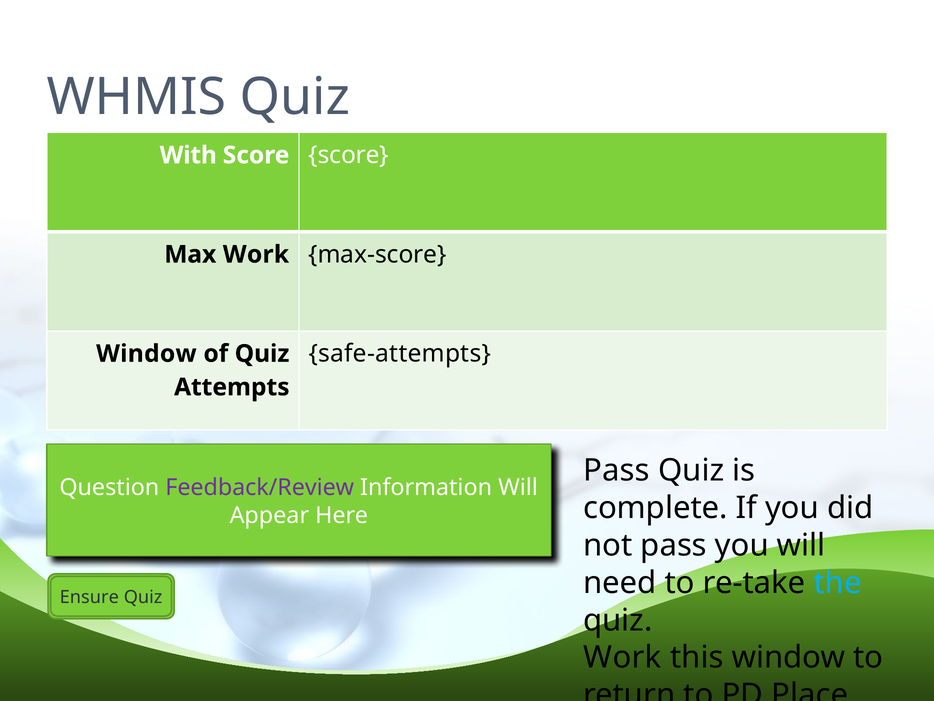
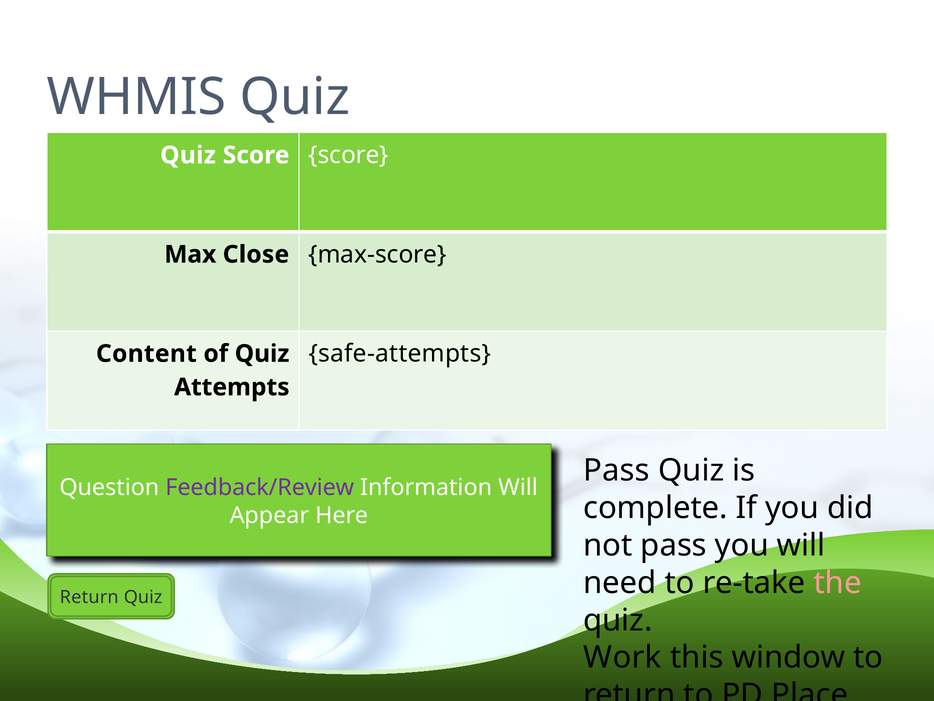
With: With -> Quiz (188, 155)
Max Work: Work -> Close (256, 254)
Window: Window -> Content (146, 353)
the colour: light blue -> pink (838, 582)
Ensure: Ensure -> Return (89, 597)
